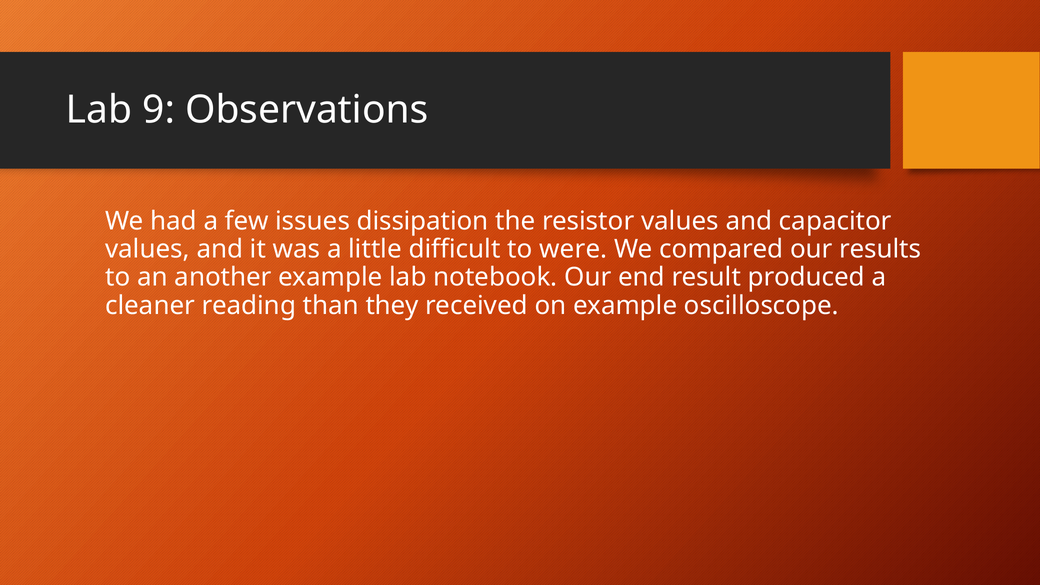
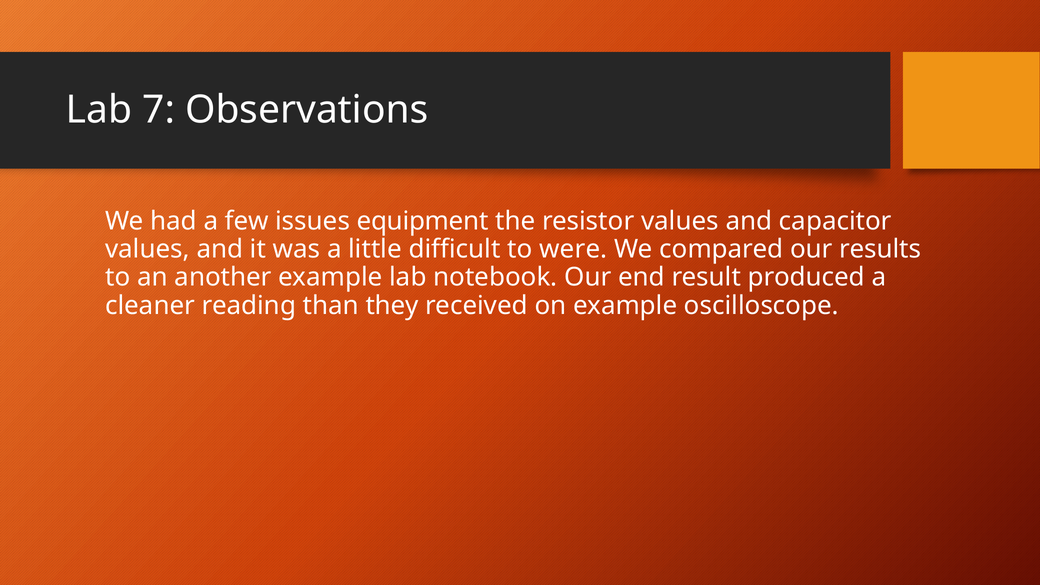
9: 9 -> 7 (159, 110)
dissipation: dissipation -> equipment (423, 221)
